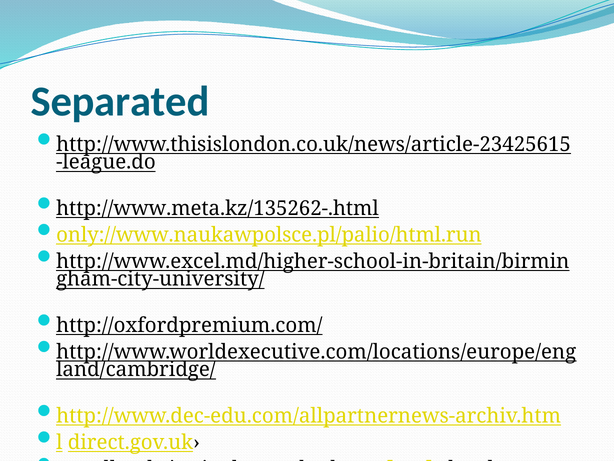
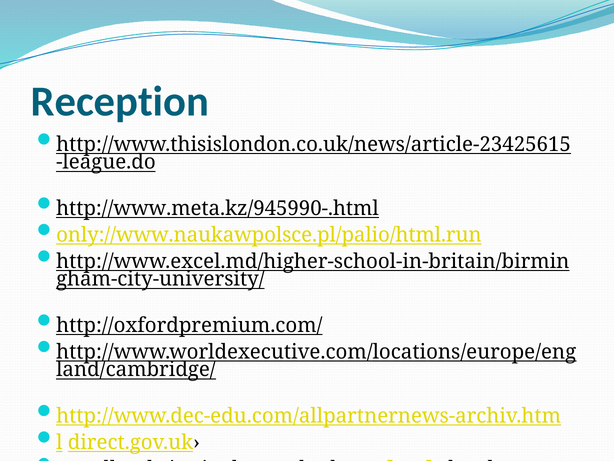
Separated: Separated -> Reception (120, 101)
http://www.meta.kz/135262-.html: http://www.meta.kz/135262-.html -> http://www.meta.kz/945990-.html (217, 208)
